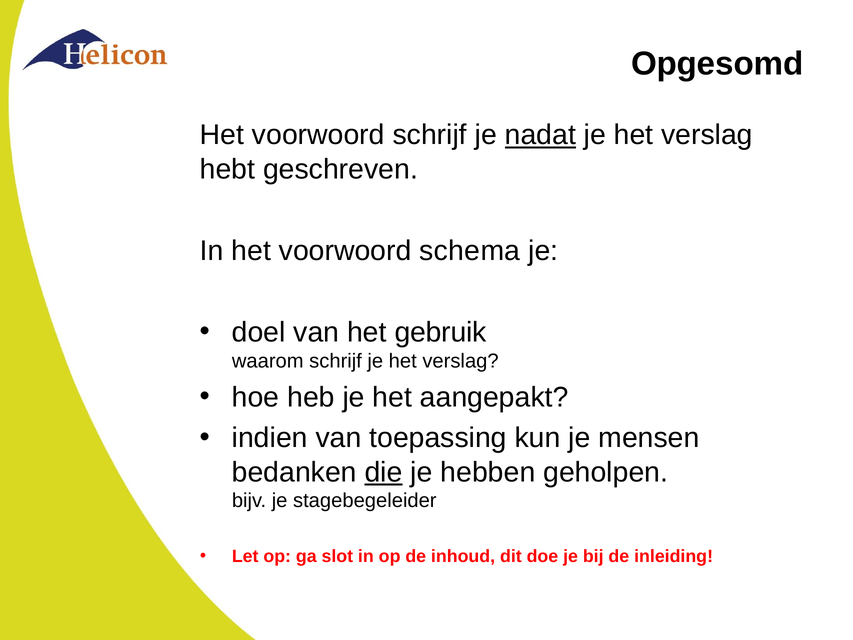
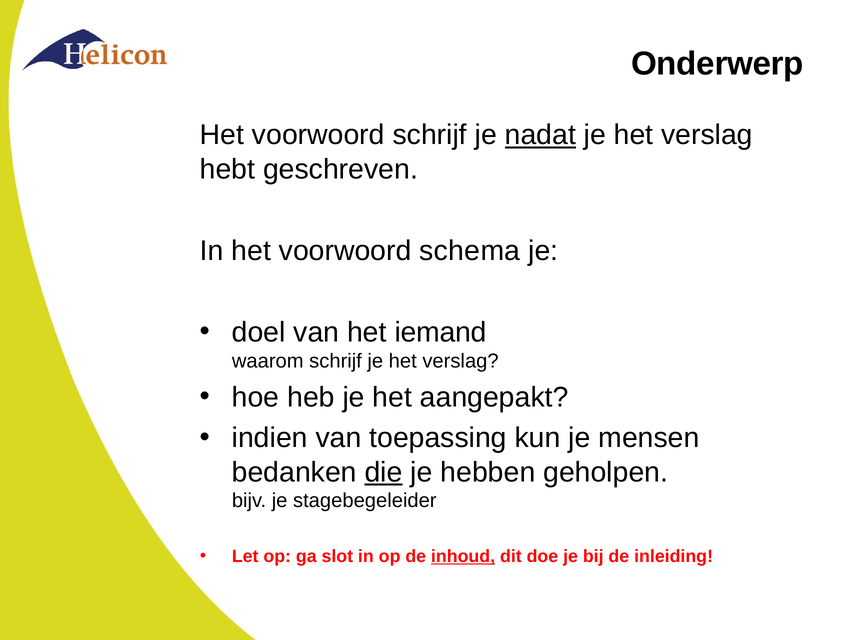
Opgesomd: Opgesomd -> Onderwerp (717, 64)
gebruik: gebruik -> iemand (441, 332)
inhoud underline: none -> present (463, 556)
